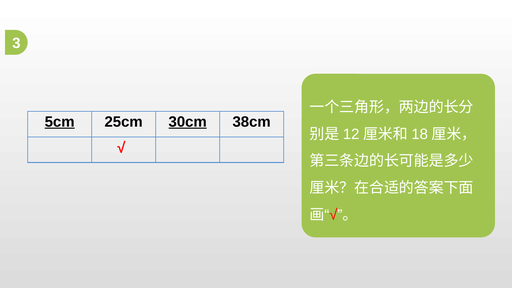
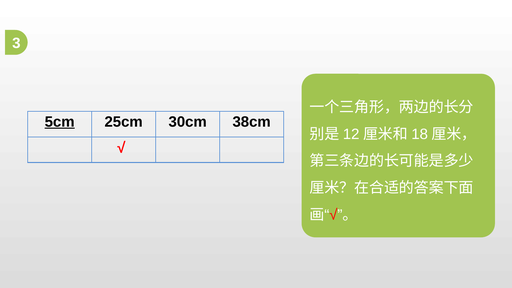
30cm underline: present -> none (188, 122)
